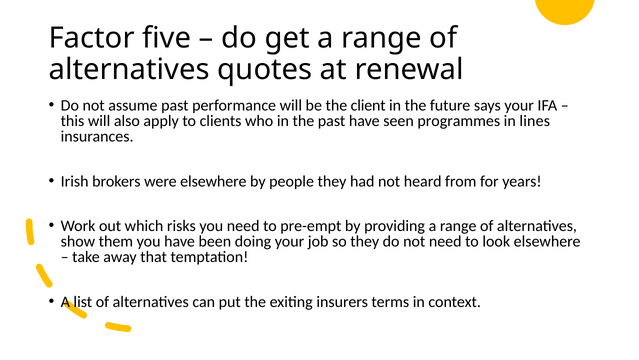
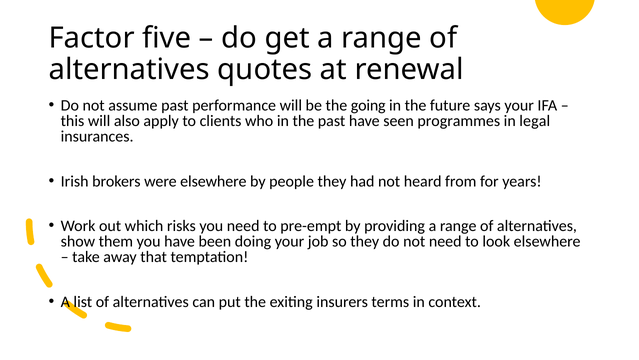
client: client -> going (368, 105)
lines: lines -> legal (535, 121)
